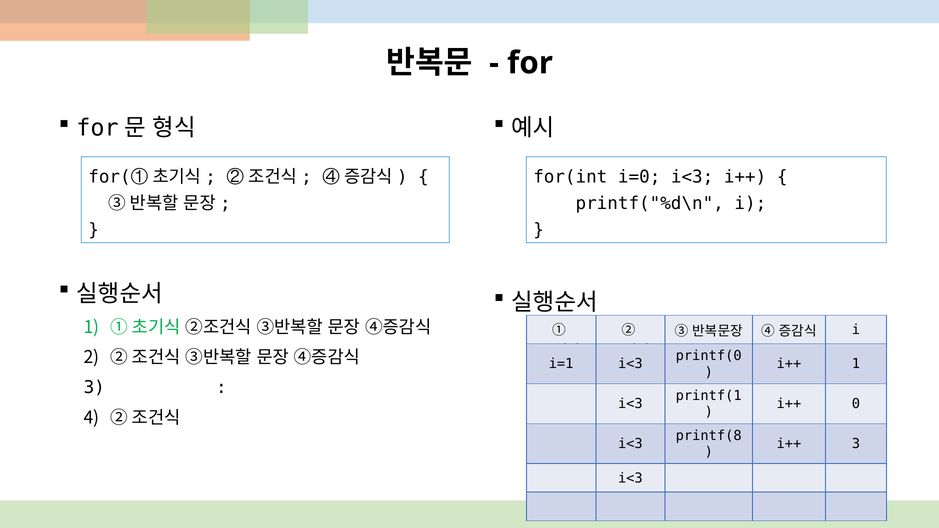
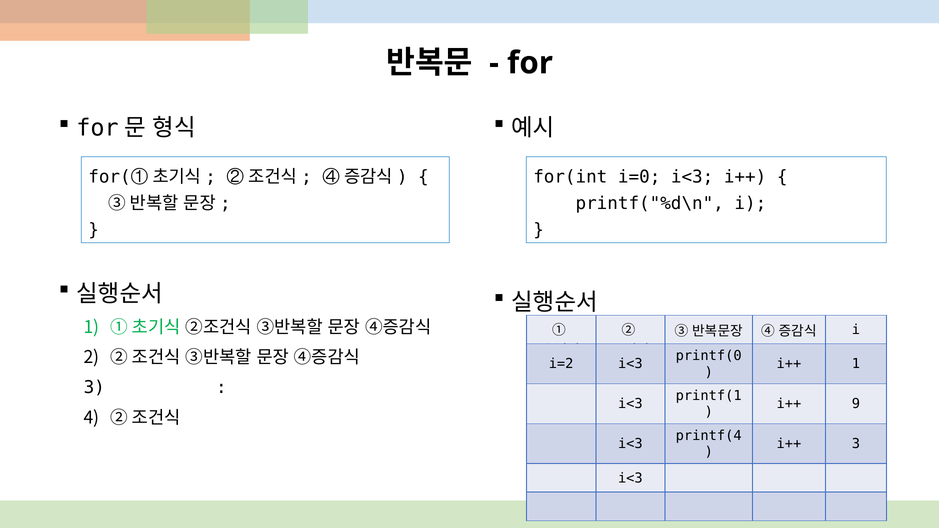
i=1: i=1 -> i=2 (561, 364)
0: 0 -> 9 (856, 404)
printf(8: printf(8 -> printf(4 (709, 436)
